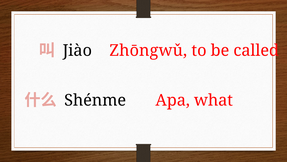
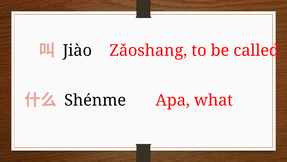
Zhōngwǔ: Zhōngwǔ -> Zǎoshang (148, 50)
